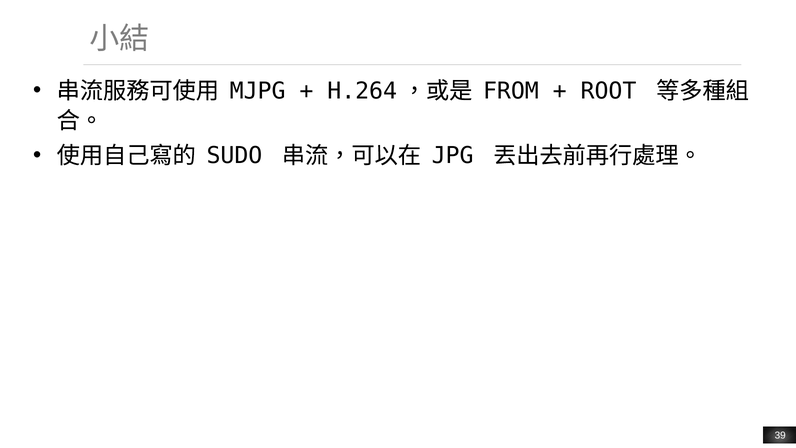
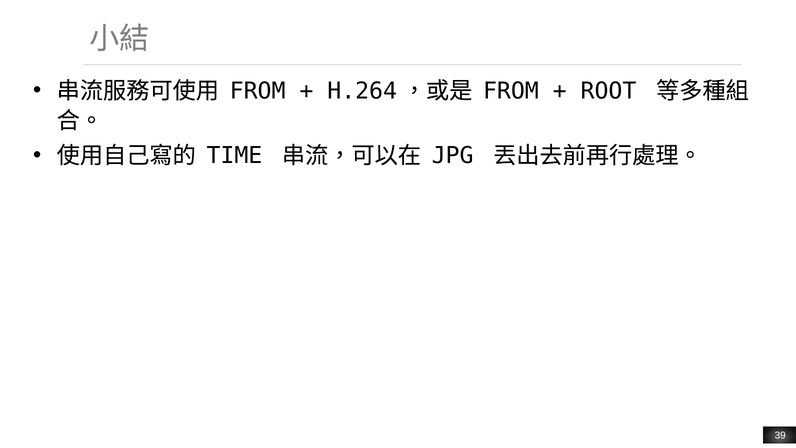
MJPG: MJPG -> FROM (258, 91)
SUDO: SUDO -> TIME (234, 156)
